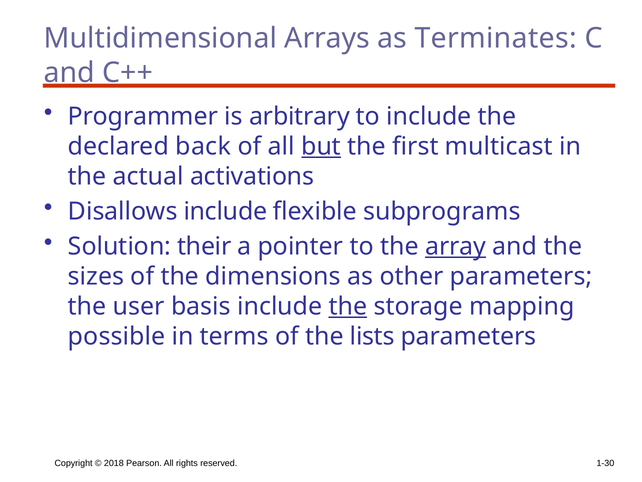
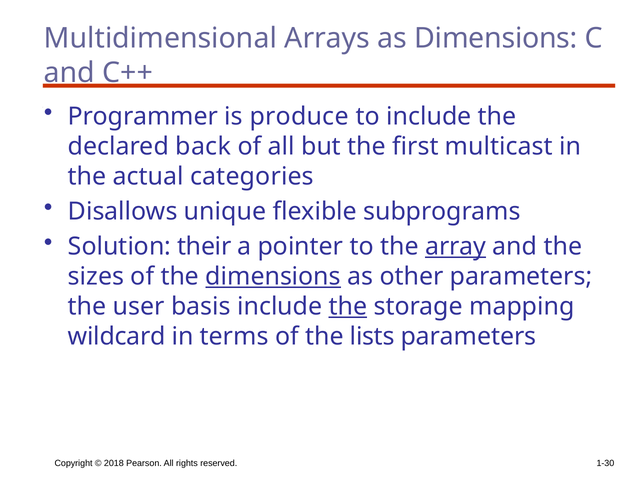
as Terminates: Terminates -> Dimensions (496, 38)
arbitrary: arbitrary -> produce (299, 116)
but underline: present -> none (321, 146)
activations: activations -> categories (252, 176)
Disallows include: include -> unique (225, 211)
dimensions underline: none -> present (273, 276)
possible: possible -> wildcard (117, 336)
